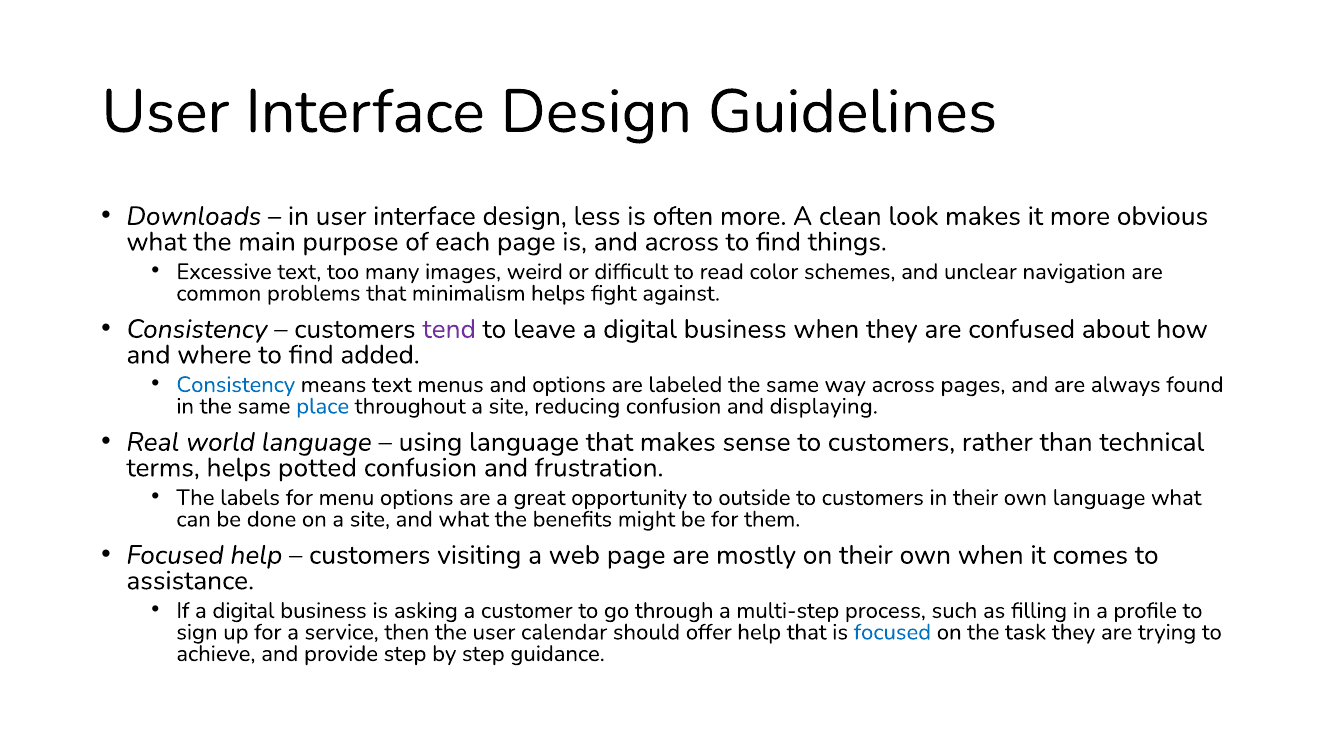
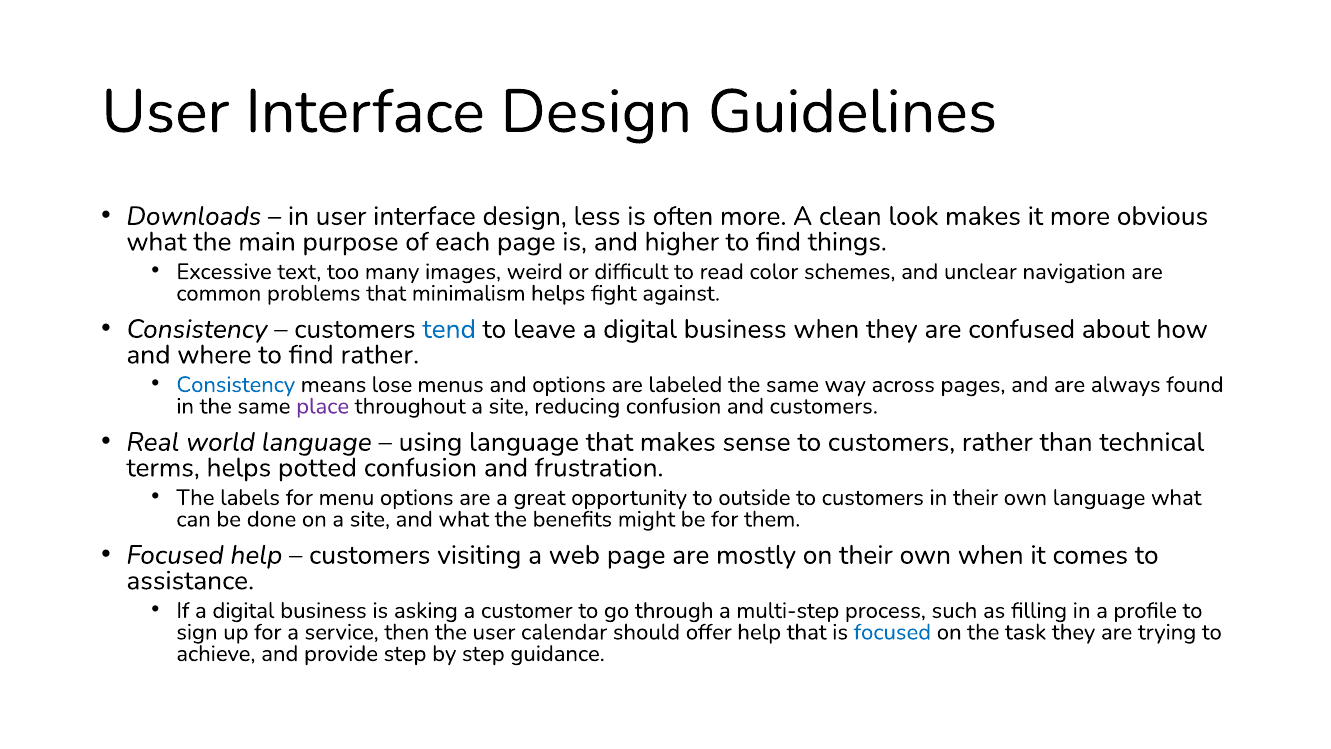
and across: across -> higher (682, 242)
tend colour: purple -> blue (449, 329)
find added: added -> rather (380, 355)
means text: text -> lose (392, 385)
place colour: blue -> purple (323, 406)
and displaying: displaying -> customers (824, 406)
